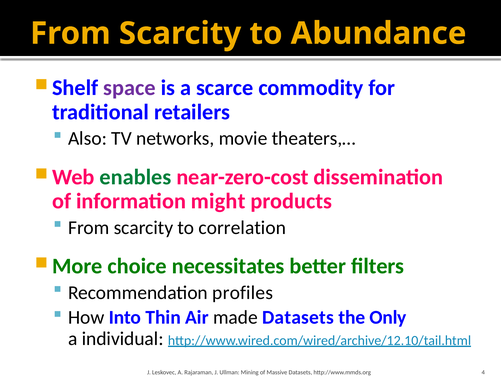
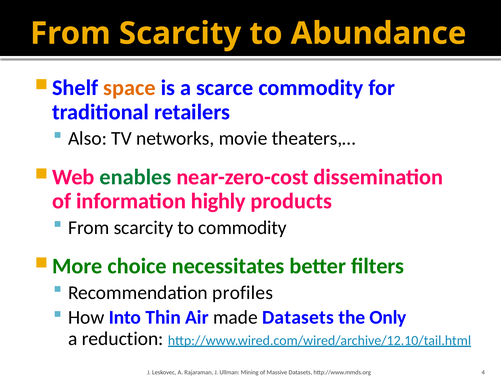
space colour: purple -> orange (129, 88)
might: might -> highly (218, 201)
to correlation: correlation -> commodity (242, 227)
individual: individual -> reduction (123, 338)
